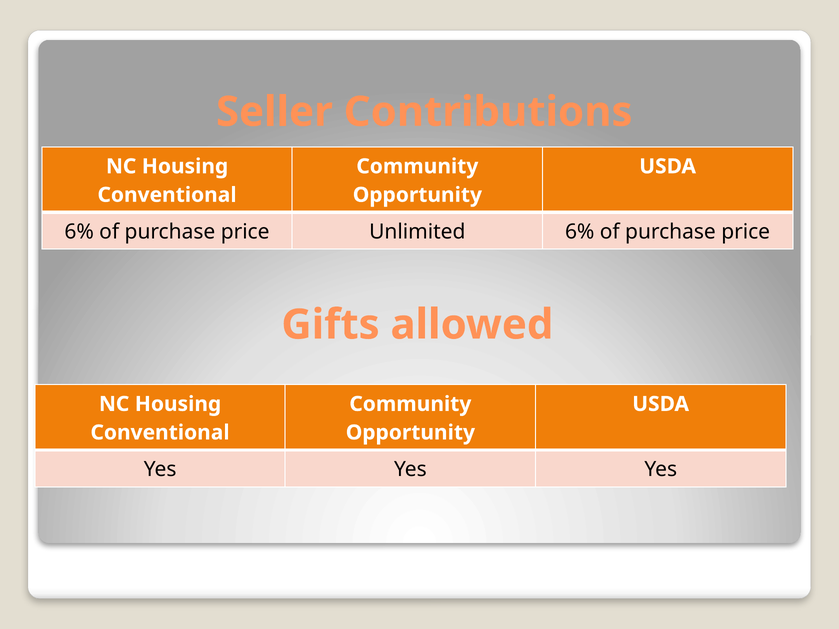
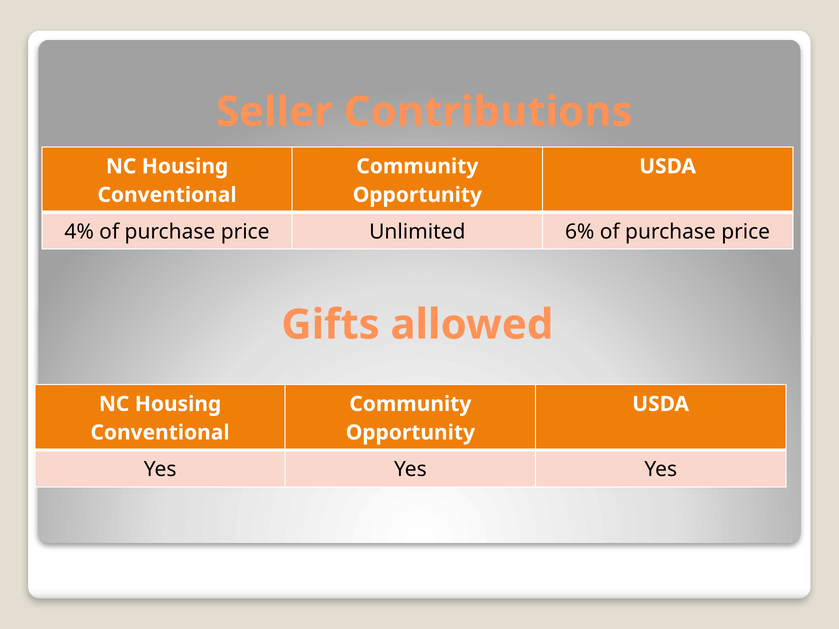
6%: 6% -> 4% (79, 232)
